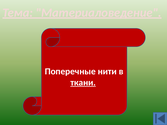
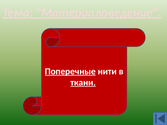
Поперечные underline: none -> present (70, 71)
